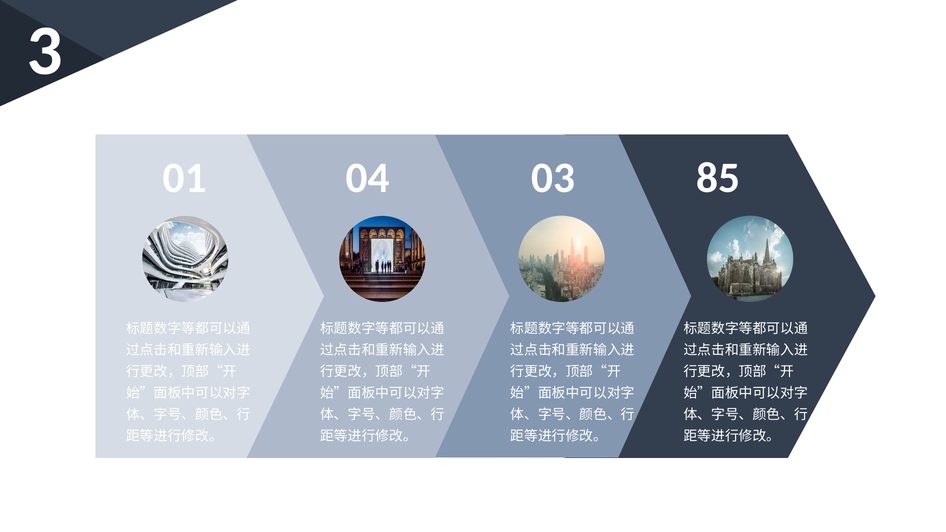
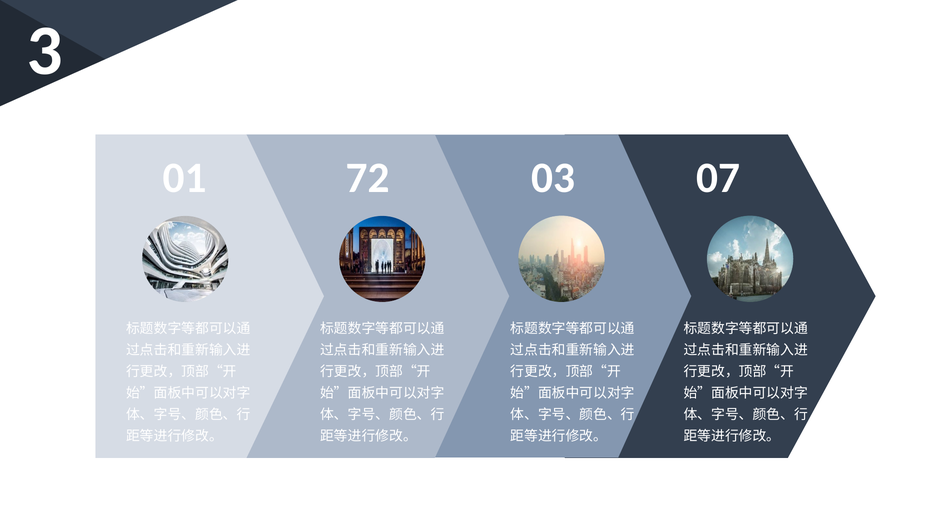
04: 04 -> 72 (368, 178)
85: 85 -> 07 (718, 178)
